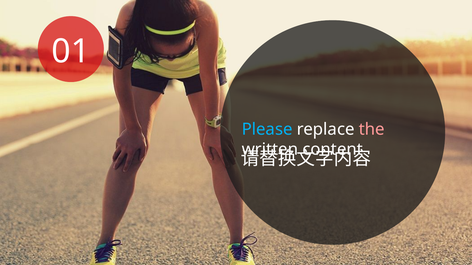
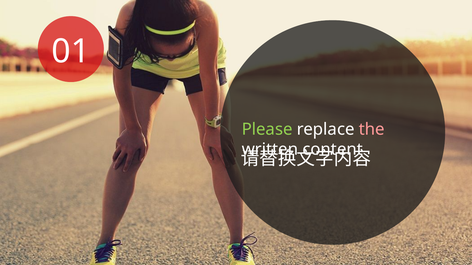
Please colour: light blue -> light green (267, 129)
